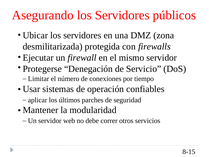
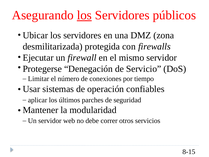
los underline: none -> present (84, 15)
